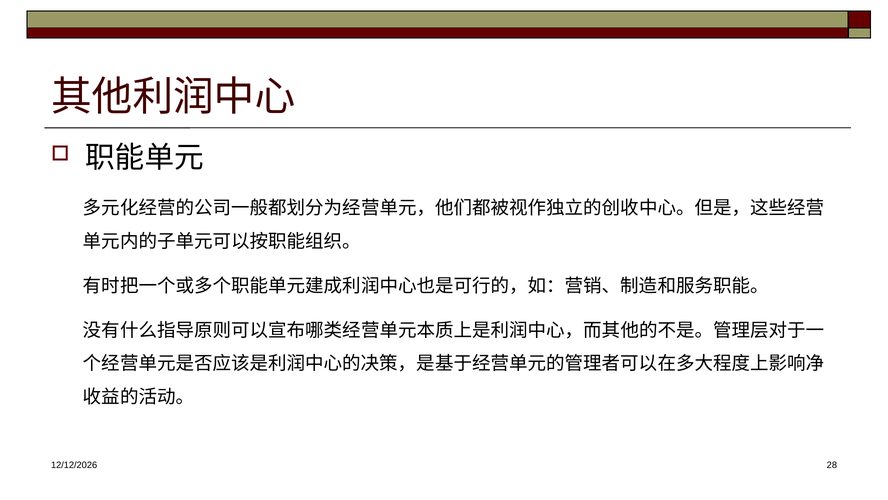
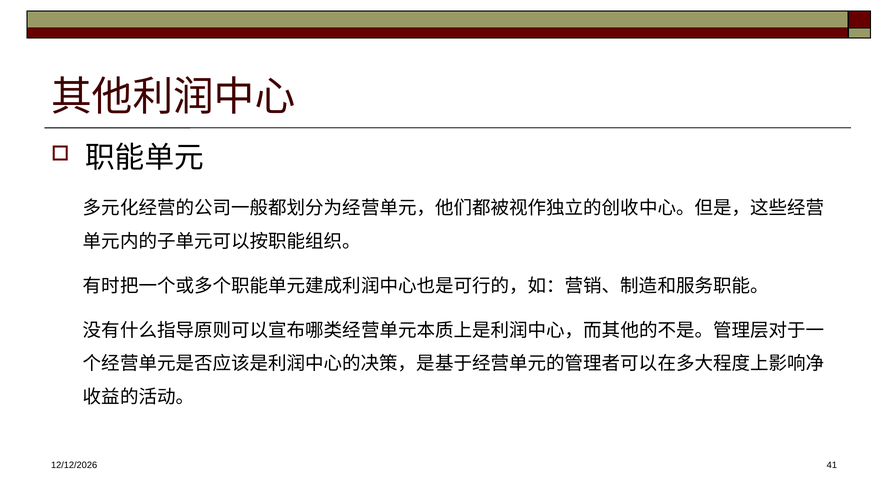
28: 28 -> 41 (832, 465)
